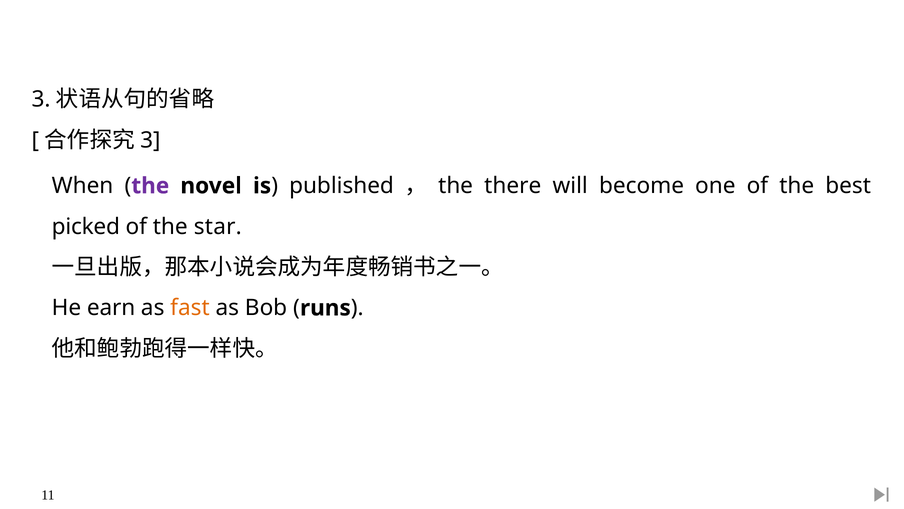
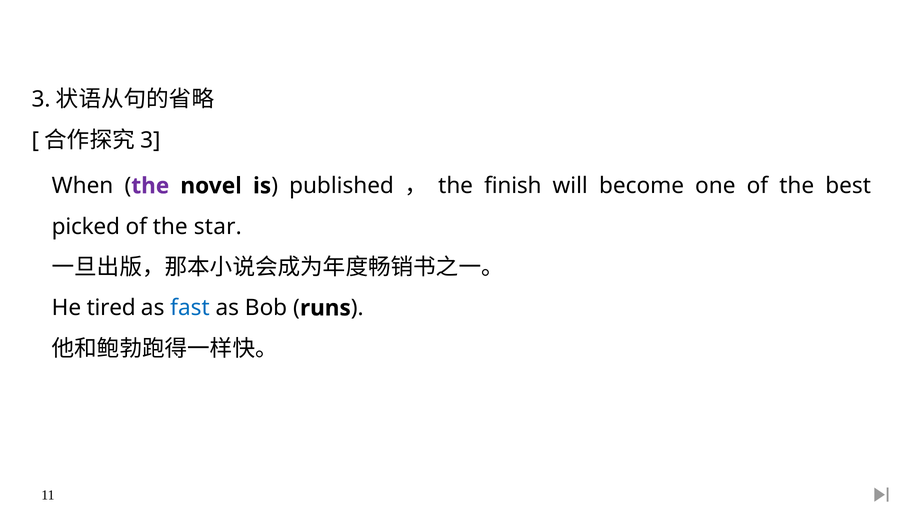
there: there -> finish (513, 186)
earn: earn -> tired (111, 308)
fast colour: orange -> blue (190, 308)
